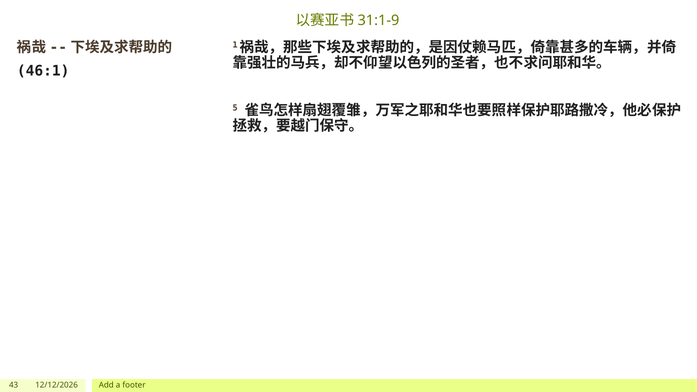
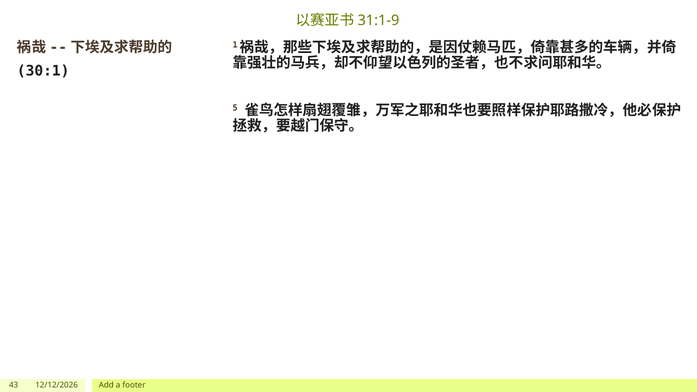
46:1: 46:1 -> 30:1 (43, 71)
